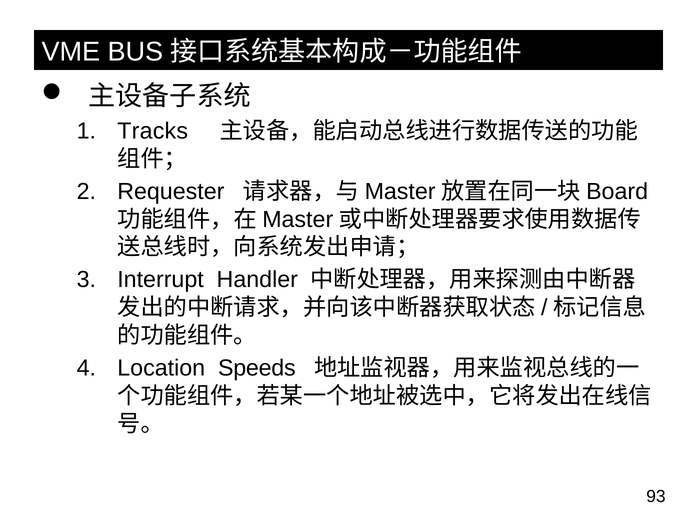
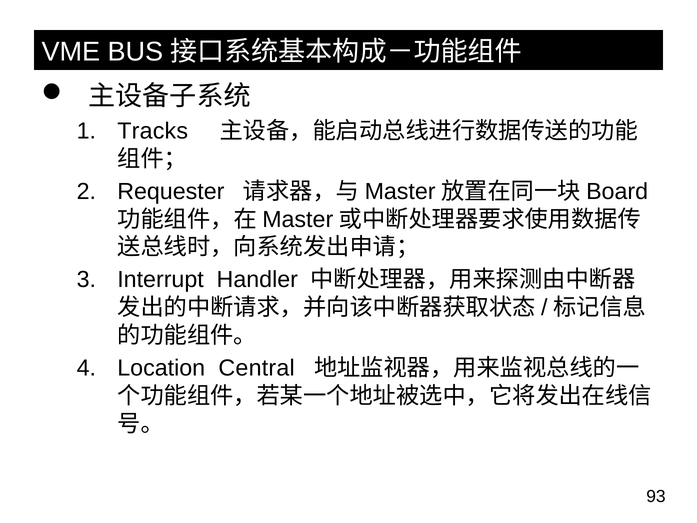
Speeds: Speeds -> Central (257, 368)
